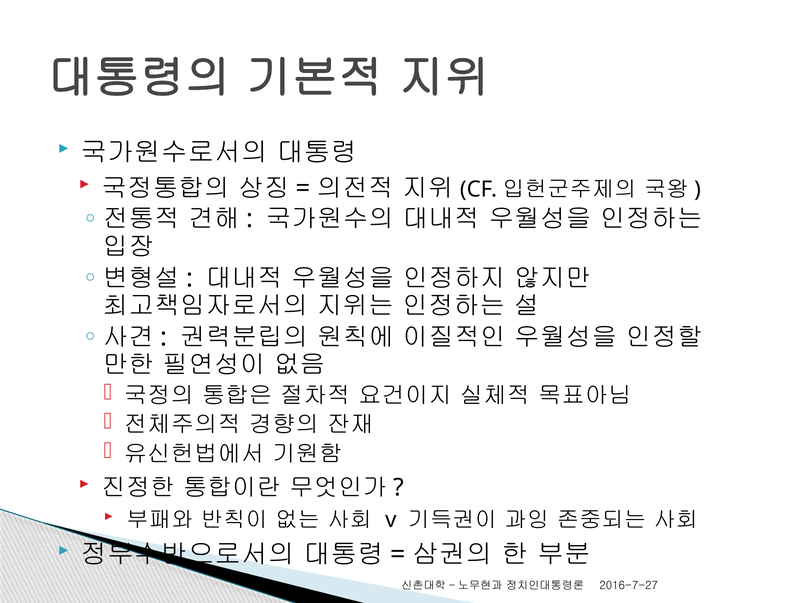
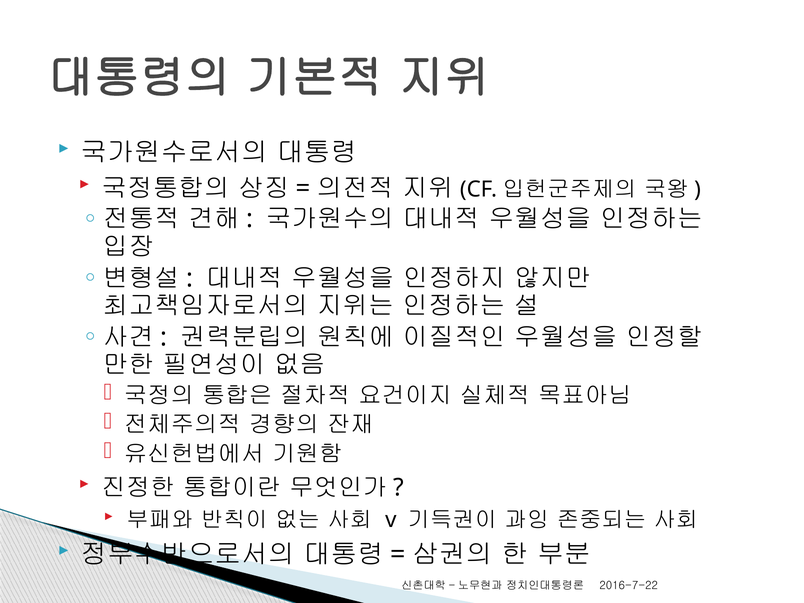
2016-7-27: 2016-7-27 -> 2016-7-22 (629, 586)
